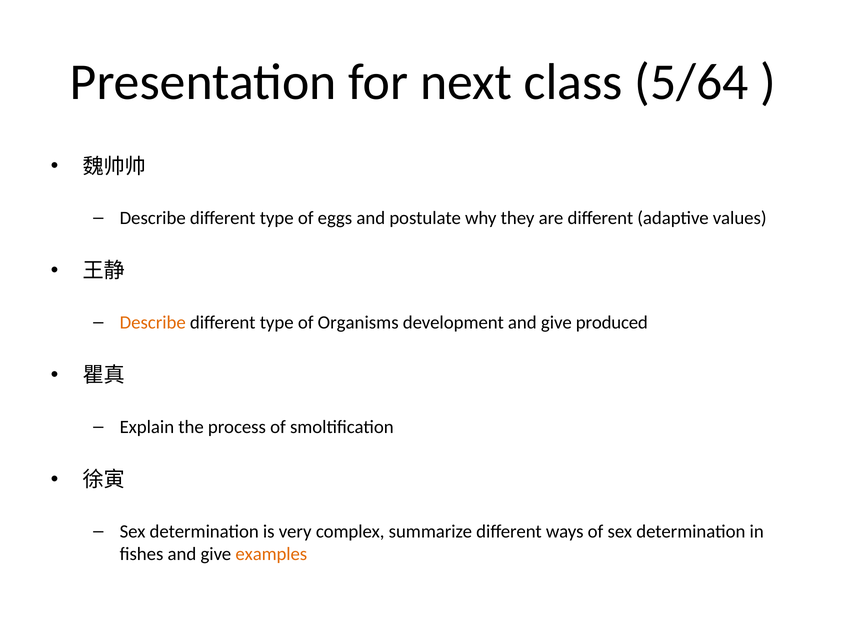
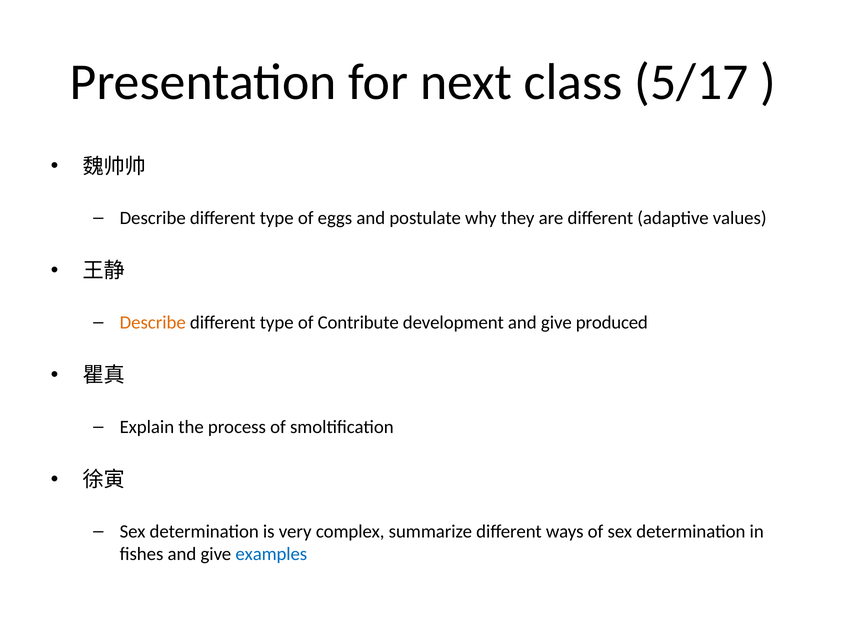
5/64: 5/64 -> 5/17 (691, 82)
Organisms: Organisms -> Contribute (358, 323)
examples colour: orange -> blue (271, 554)
